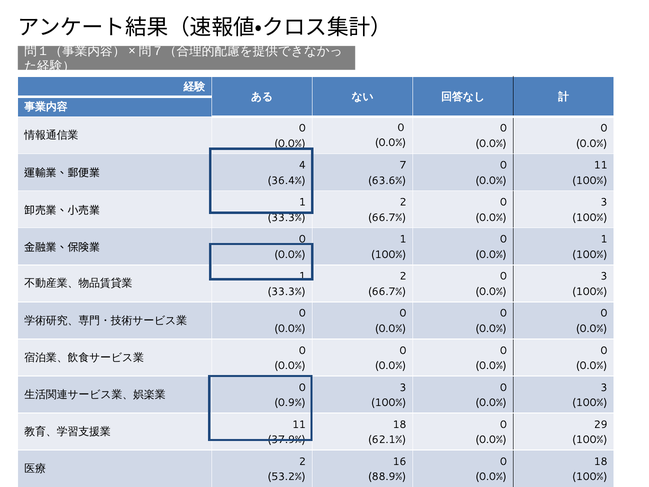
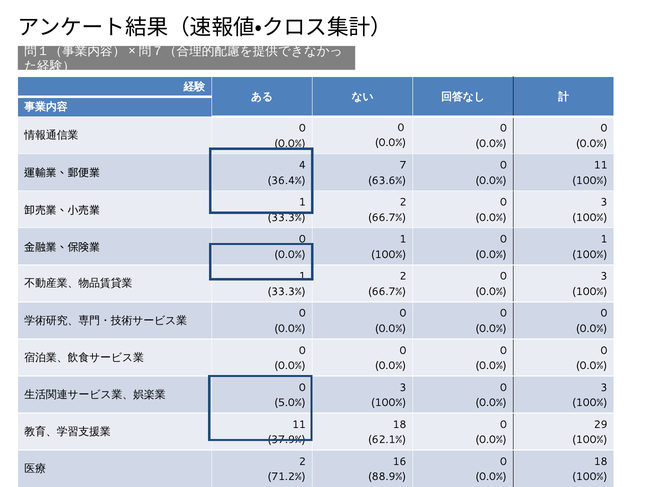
0.9%: 0.9% -> 5.0% (290, 403)
53.2%: 53.2% -> 71.2% (287, 477)
